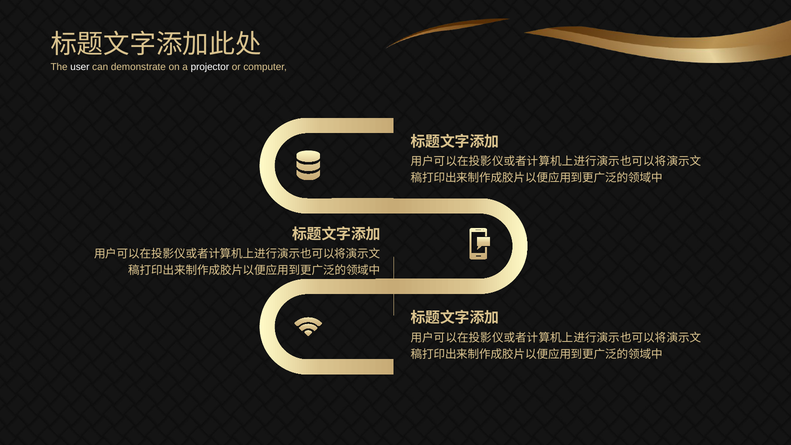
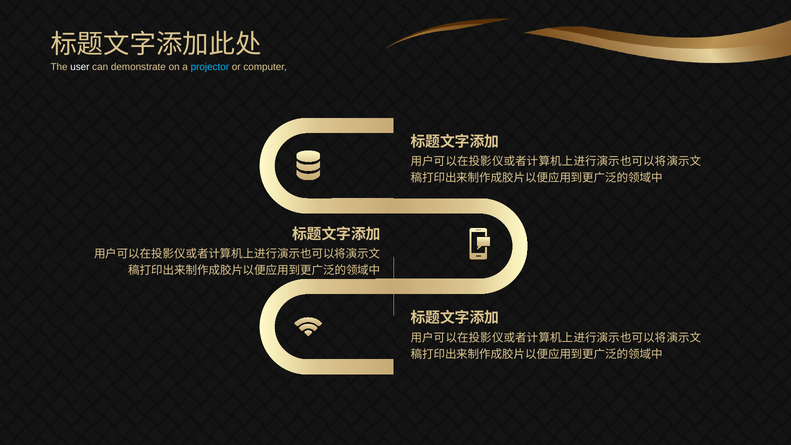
projector colour: white -> light blue (210, 67)
